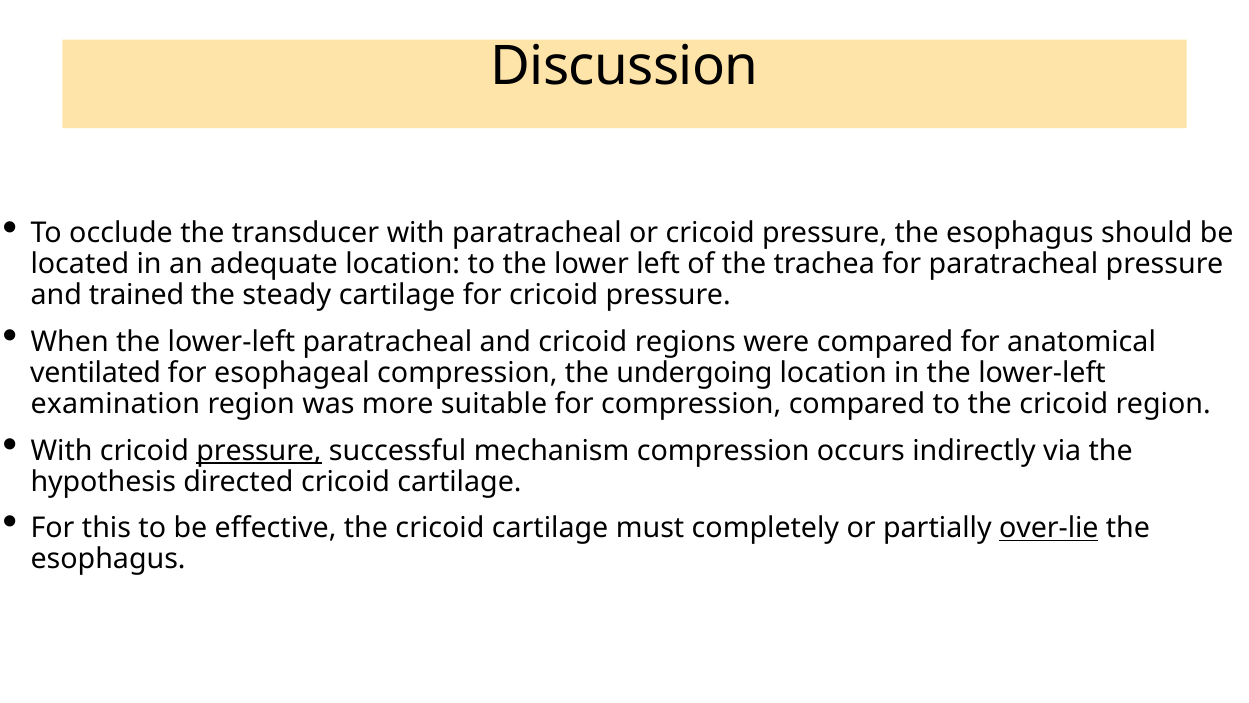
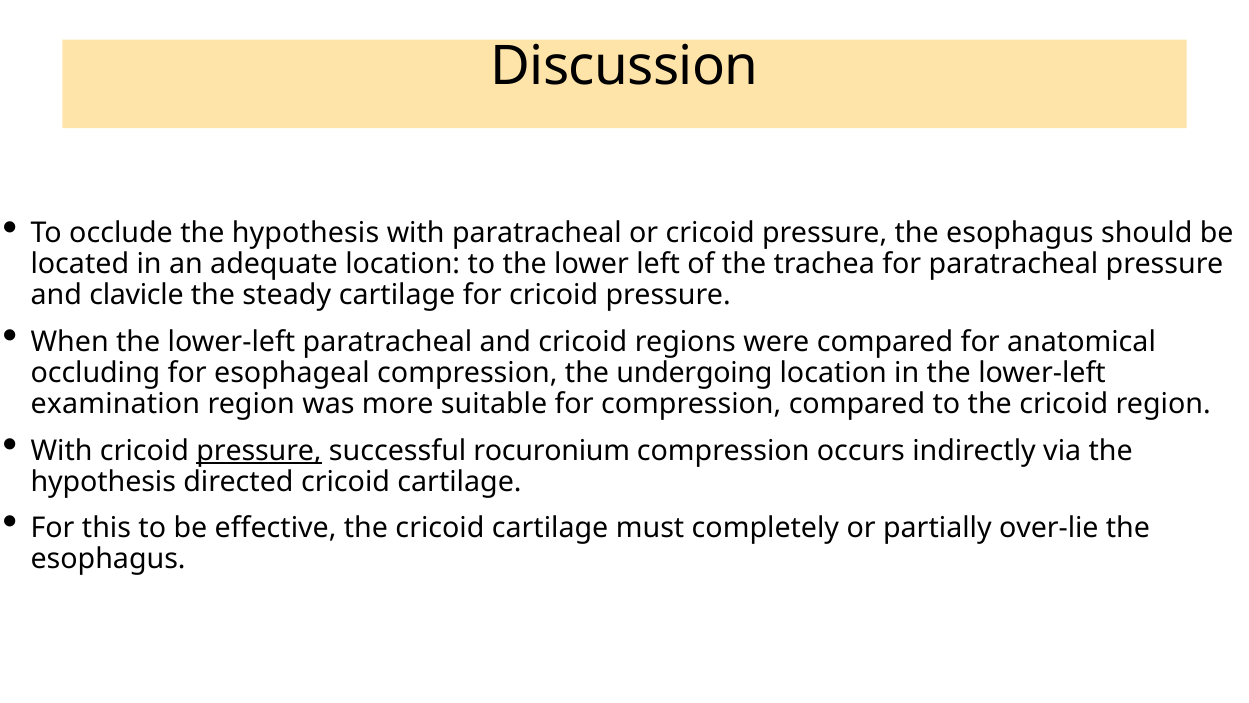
occlude the transducer: transducer -> hypothesis (306, 233)
trained: trained -> clavicle (136, 295)
ventilated: ventilated -> occluding (95, 373)
mechanism: mechanism -> rocuronium (552, 450)
over-lie underline: present -> none (1049, 528)
